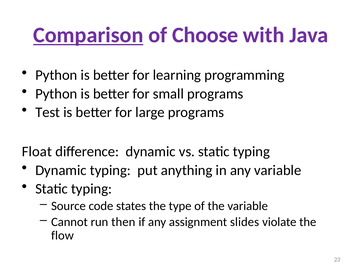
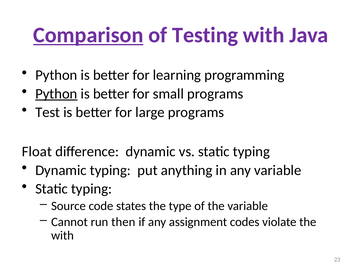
Choose: Choose -> Testing (205, 35)
Python underline: none -> present (56, 94)
slides: slides -> codes (245, 222)
flow: flow -> with (62, 235)
